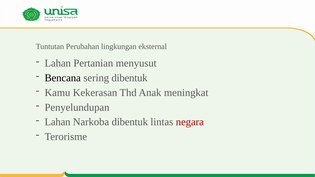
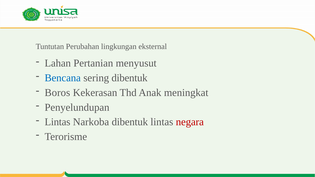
Bencana colour: black -> blue (63, 78)
Kamu: Kamu -> Boros (57, 93)
Lahan: Lahan -> Lintas (58, 122)
